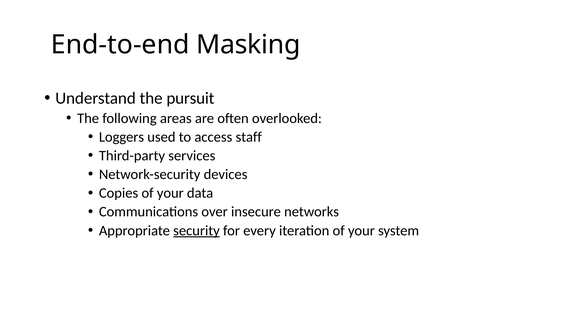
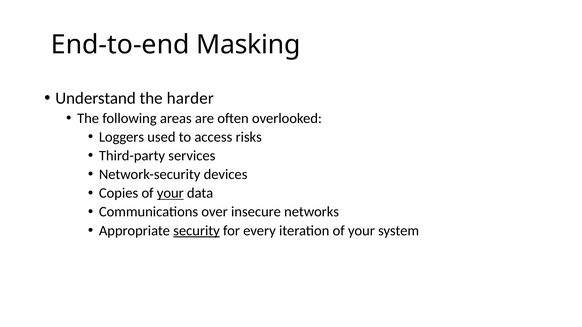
pursuit: pursuit -> harder (190, 98)
staff: staff -> risks (249, 137)
your underline: none -> present (170, 193)
